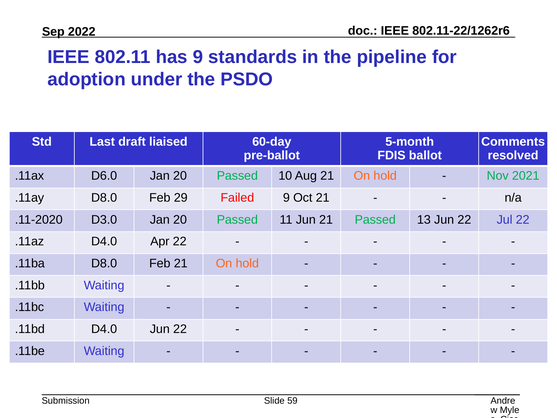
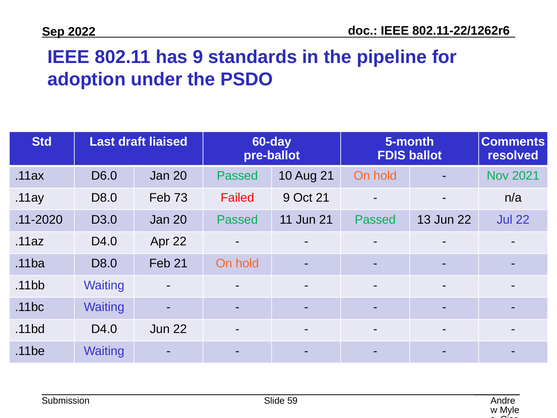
29: 29 -> 73 (181, 198)
